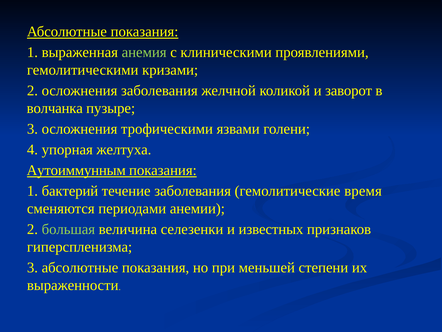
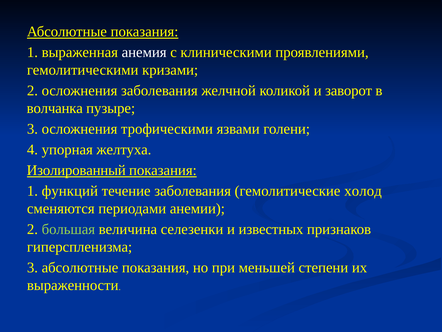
анемия colour: light green -> white (144, 52)
Аутоиммунным: Аутоиммунным -> Изолированный (76, 170)
бактерий: бактерий -> функций (70, 191)
время: время -> холод (363, 191)
